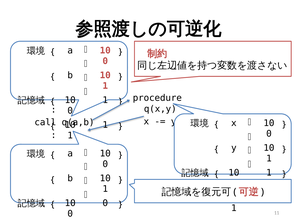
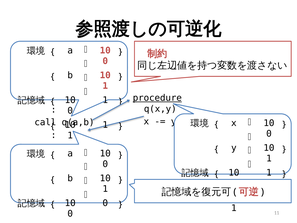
procedure underline: none -> present (157, 98)
